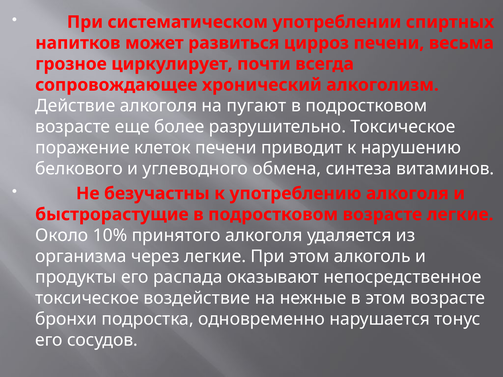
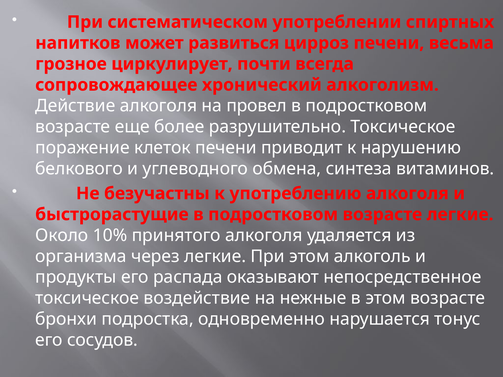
пугают: пугают -> провел (257, 106)
